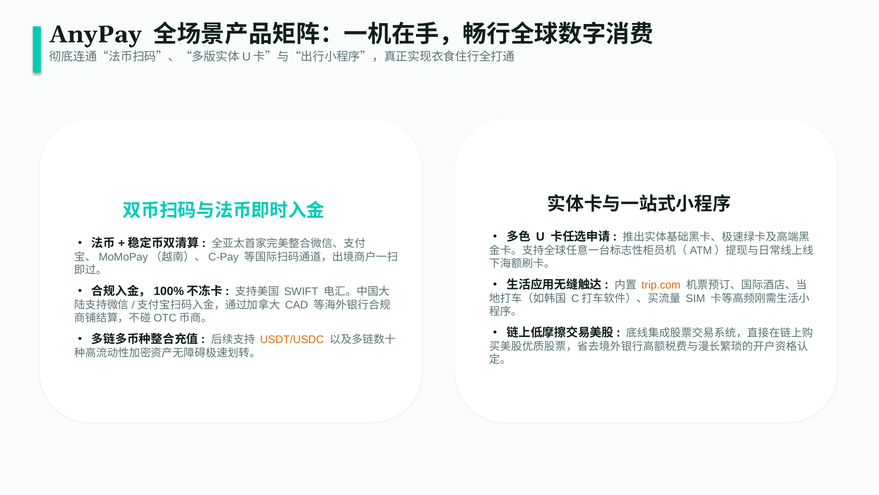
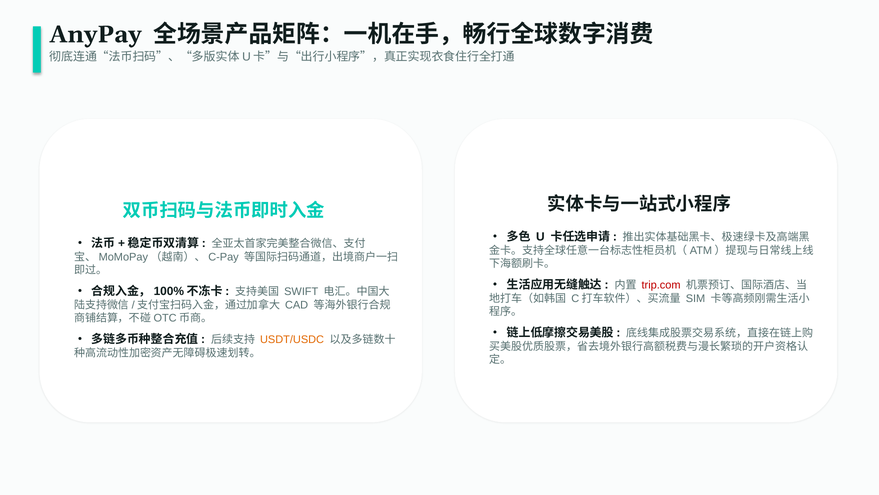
trip.com colour: orange -> red (661, 285)
